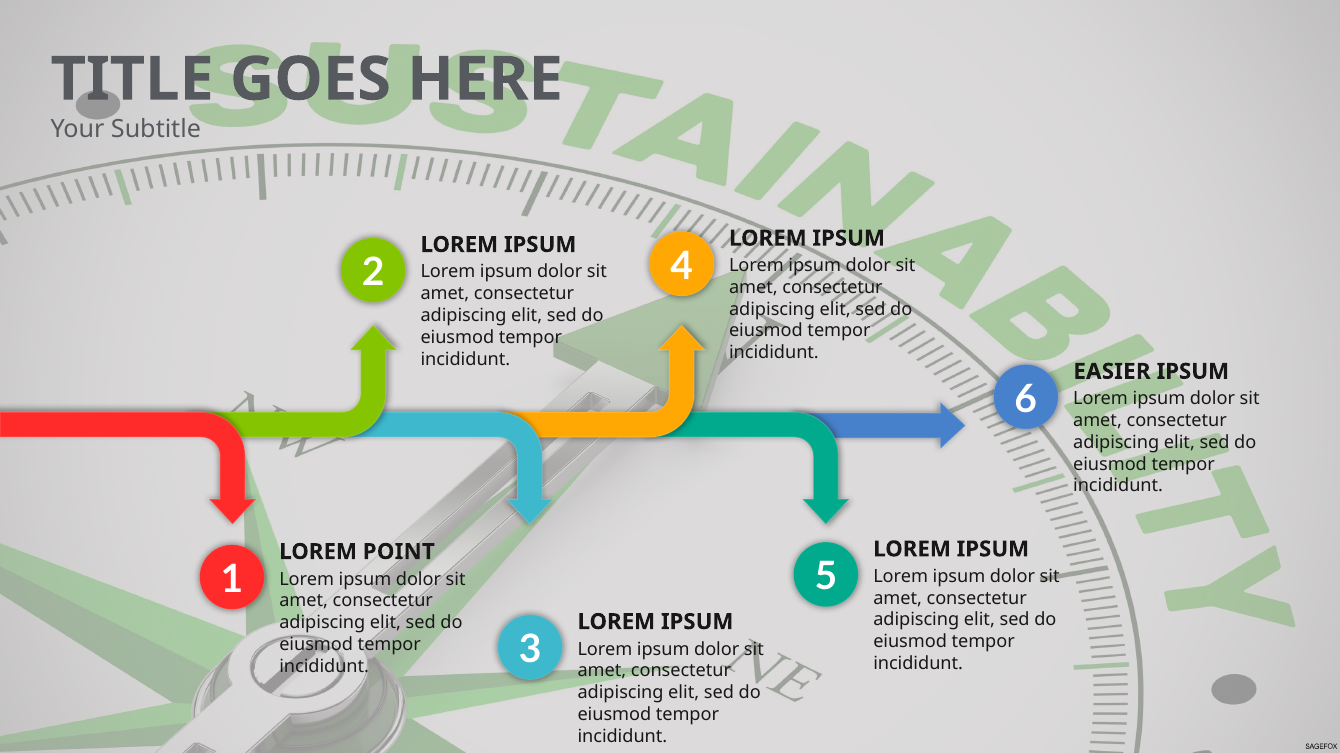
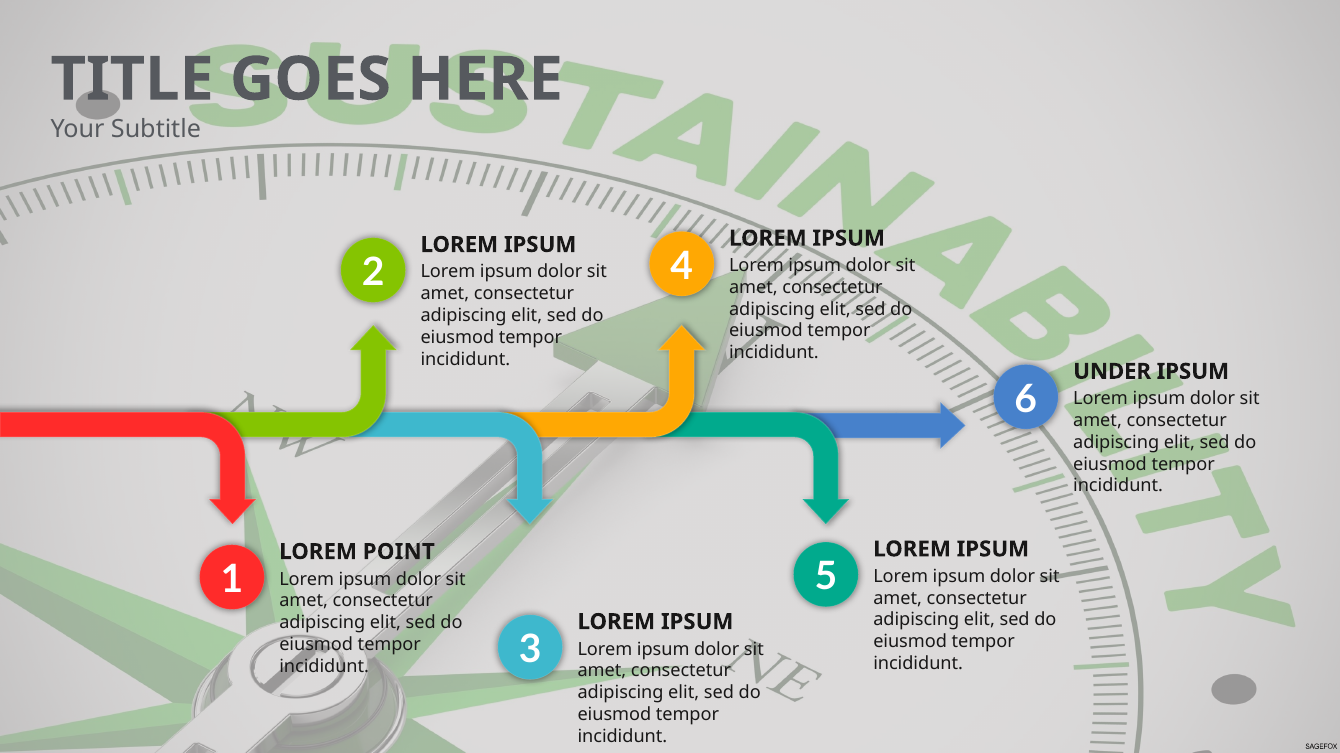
EASIER: EASIER -> UNDER (1112, 372)
